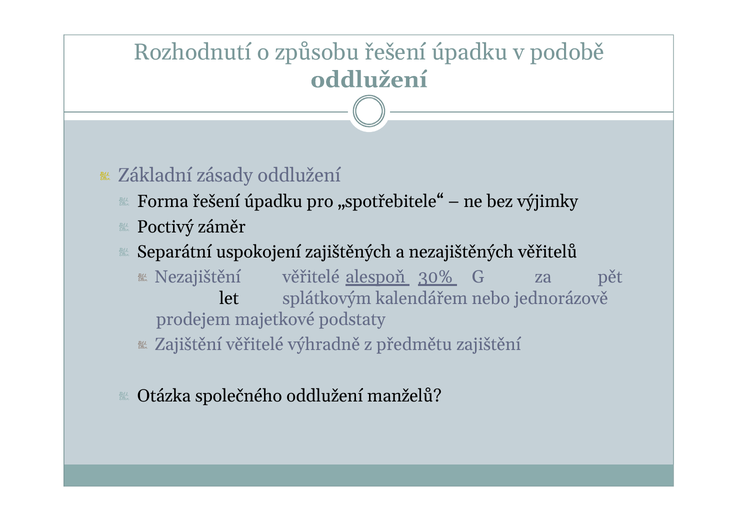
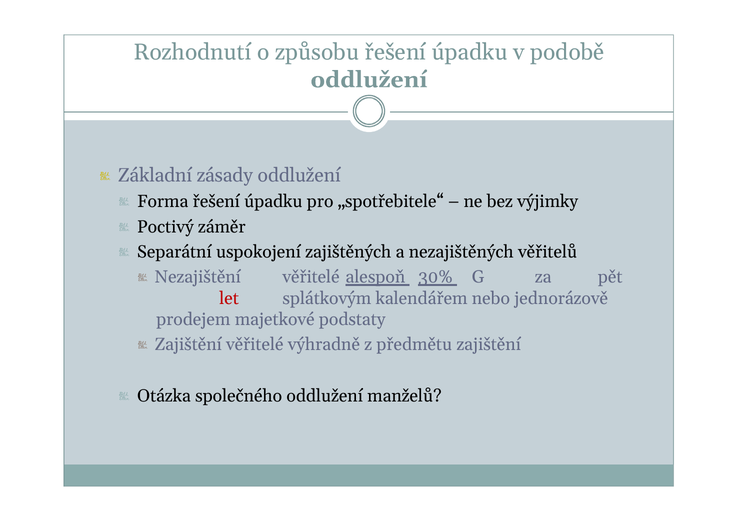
let colour: black -> red (229, 299)
